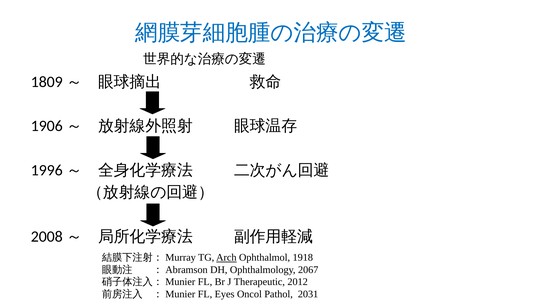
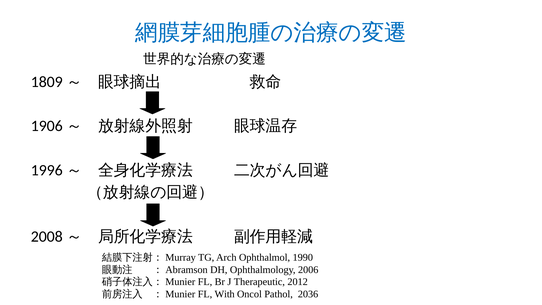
Arch underline: present -> none (226, 257)
1918: 1918 -> 1990 (303, 257)
2067: 2067 -> 2006 (308, 270)
Eyes: Eyes -> With (225, 294)
2031: 2031 -> 2036 (308, 294)
